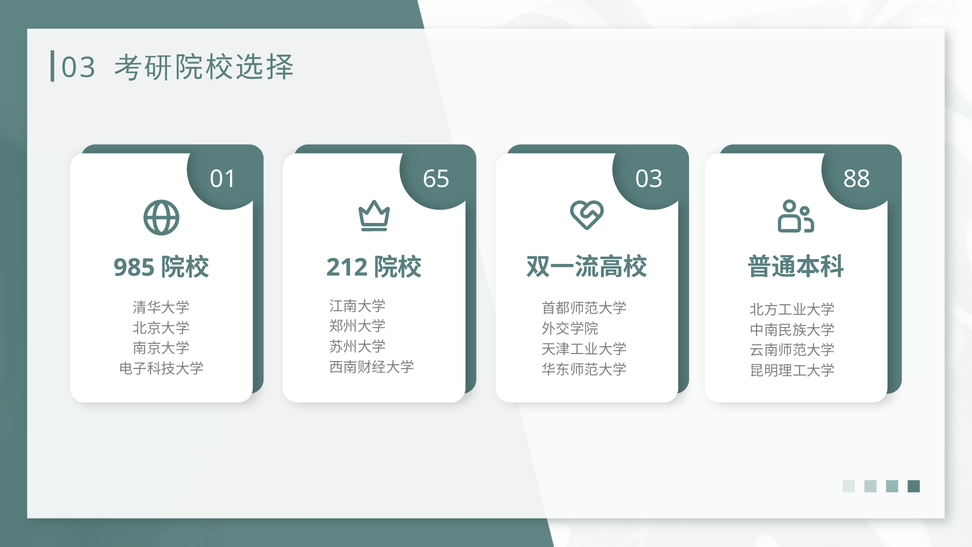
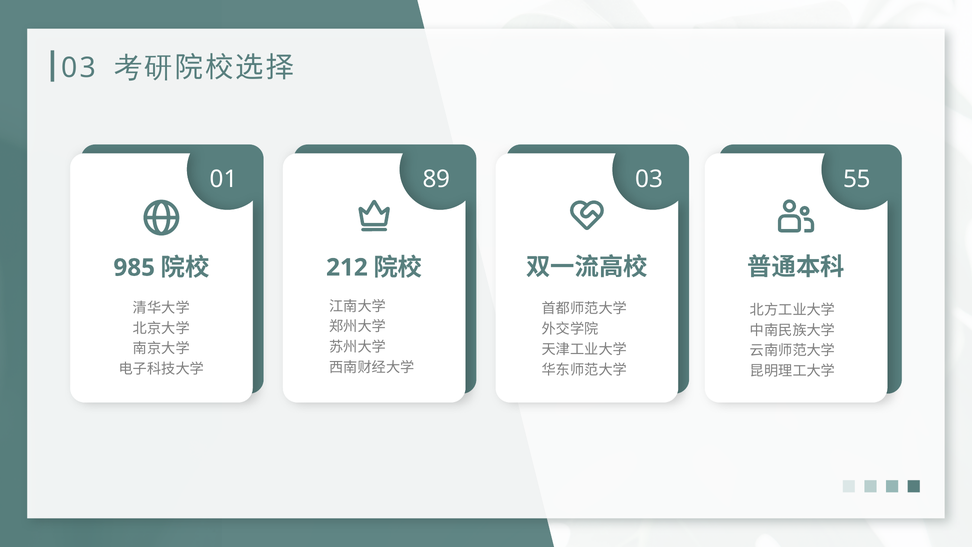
65: 65 -> 89 (436, 179)
88: 88 -> 55 (857, 179)
